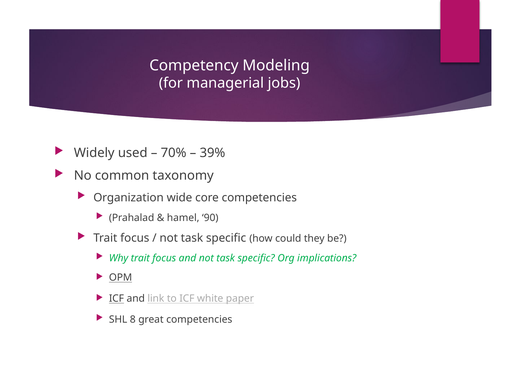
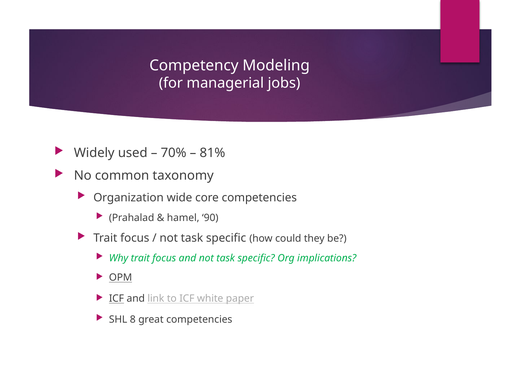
39%: 39% -> 81% (212, 153)
